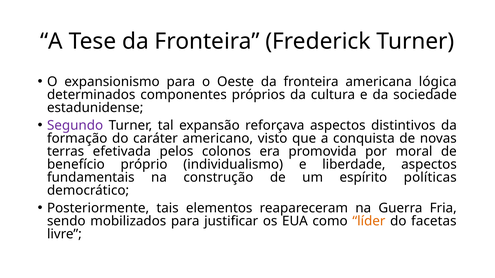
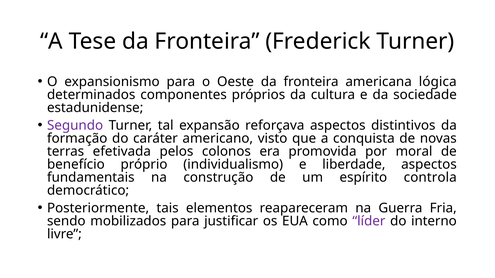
políticas: políticas -> controla (430, 178)
líder colour: orange -> purple (369, 221)
facetas: facetas -> interno (434, 221)
